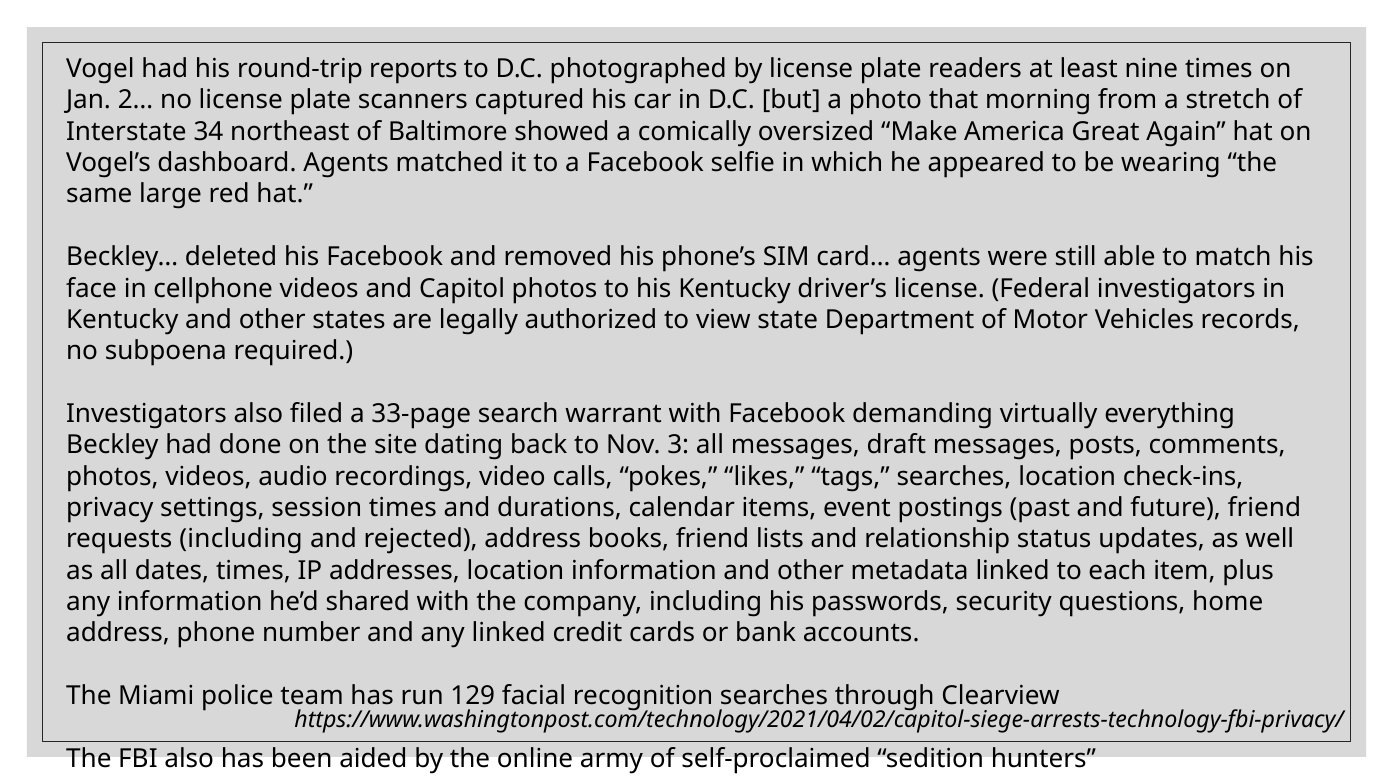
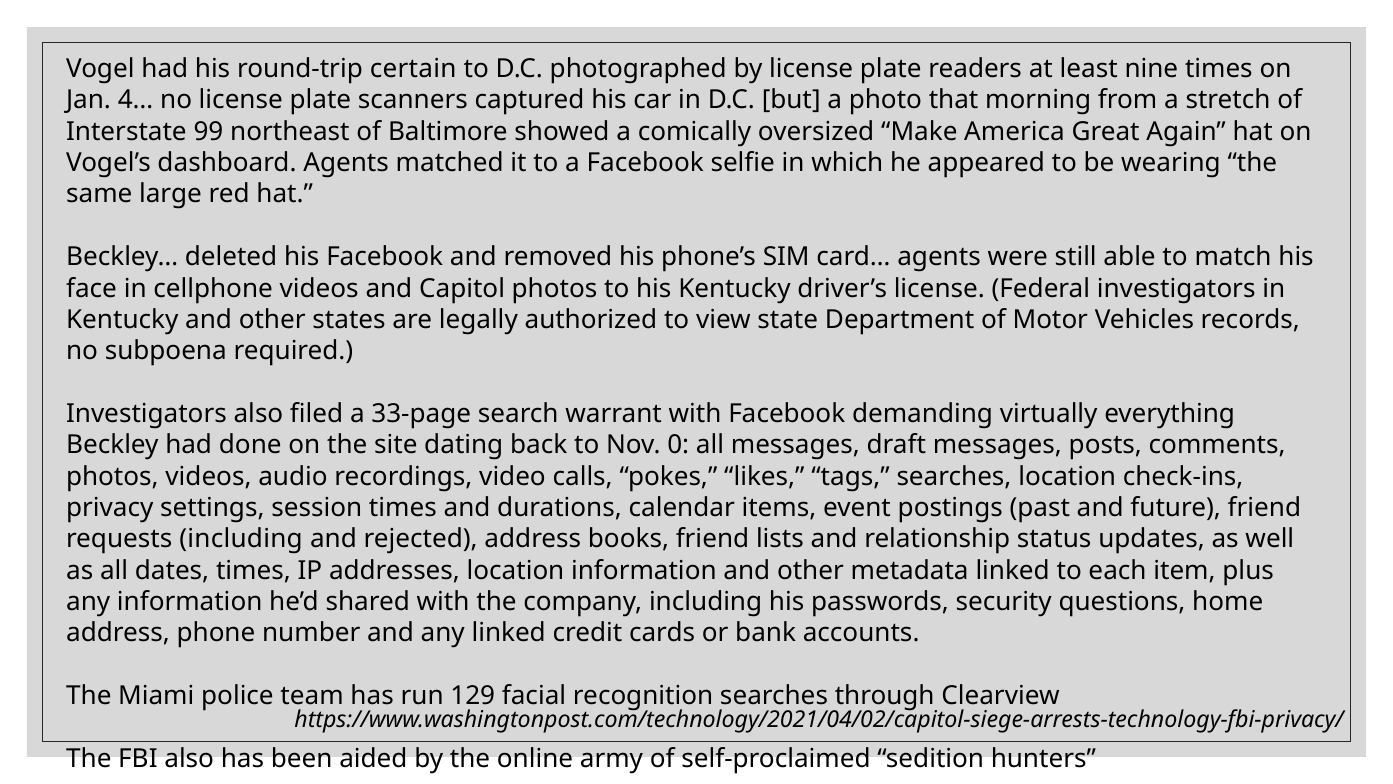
reports: reports -> certain (413, 69)
2…: 2… -> 4… (136, 100)
34: 34 -> 99 (208, 132)
3: 3 -> 0 (678, 445)
